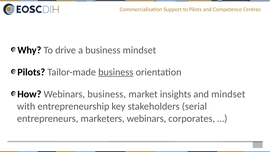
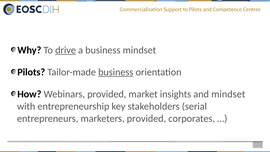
drive underline: none -> present (66, 50)
Webinars business: business -> provided (107, 94)
marketers webinars: webinars -> provided (146, 118)
